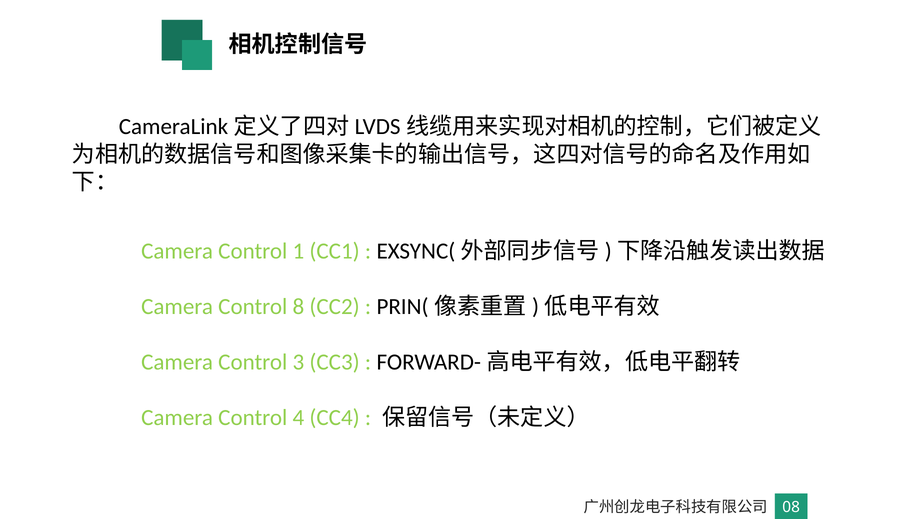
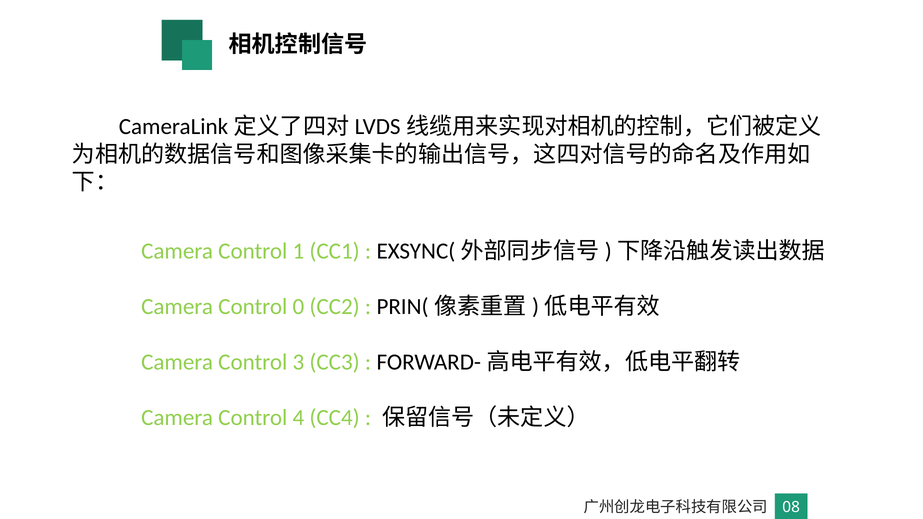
8: 8 -> 0 (298, 307)
